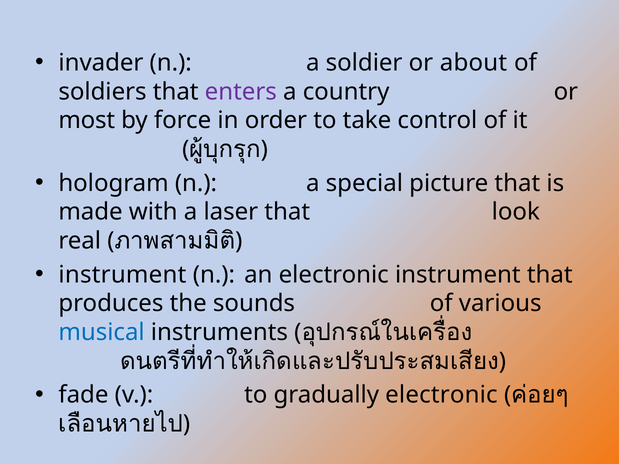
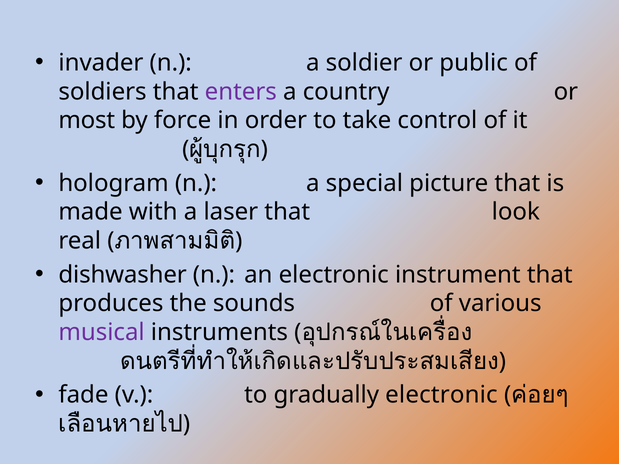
about: about -> public (474, 63)
instrument: instrument -> dishwasher (123, 275)
musical colour: blue -> purple (102, 333)
